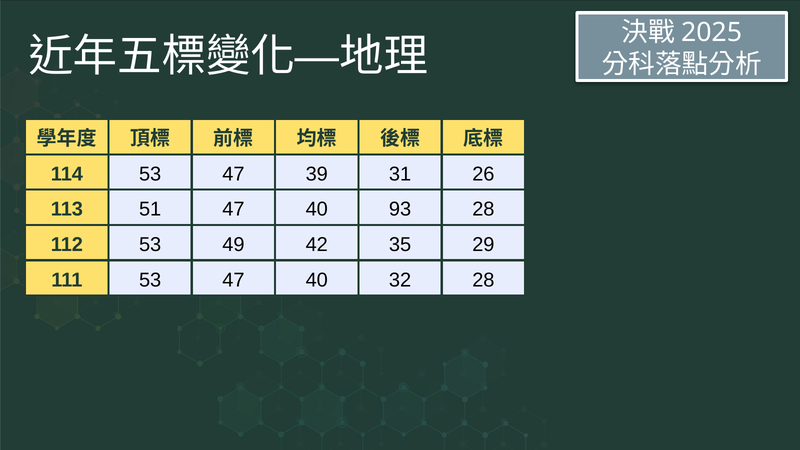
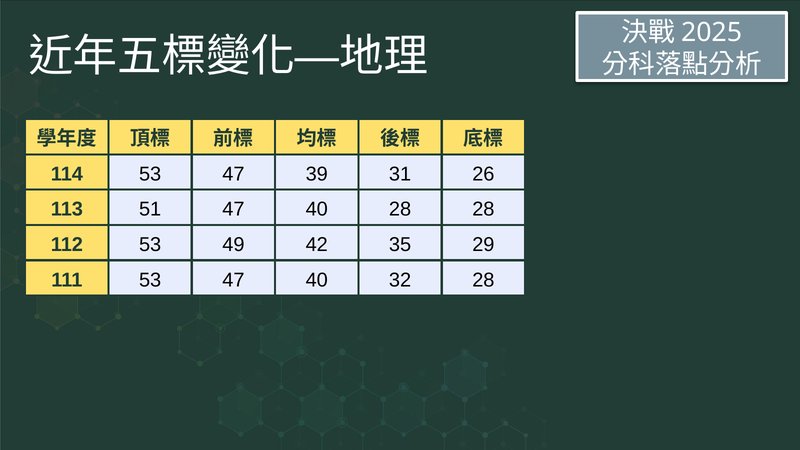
40 93: 93 -> 28 (400, 209)
